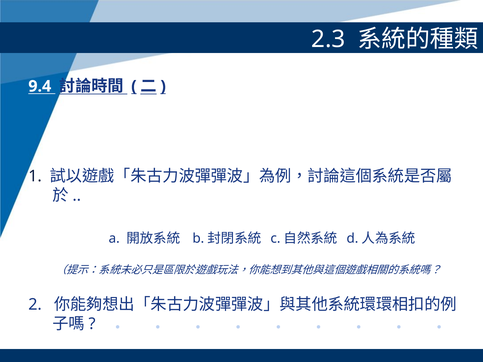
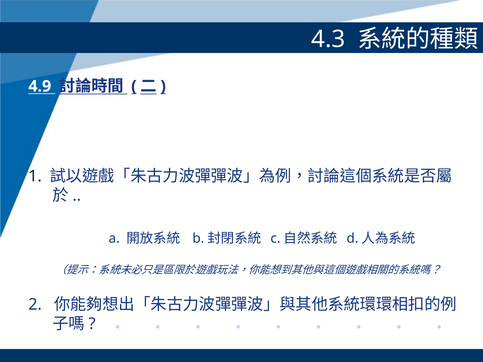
2.3: 2.3 -> 4.3 (328, 39)
9.4: 9.4 -> 4.9 (40, 86)
